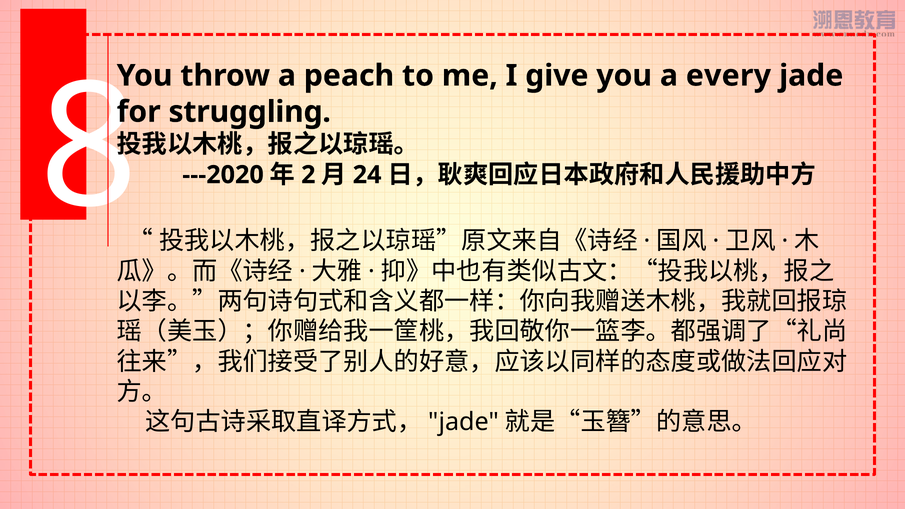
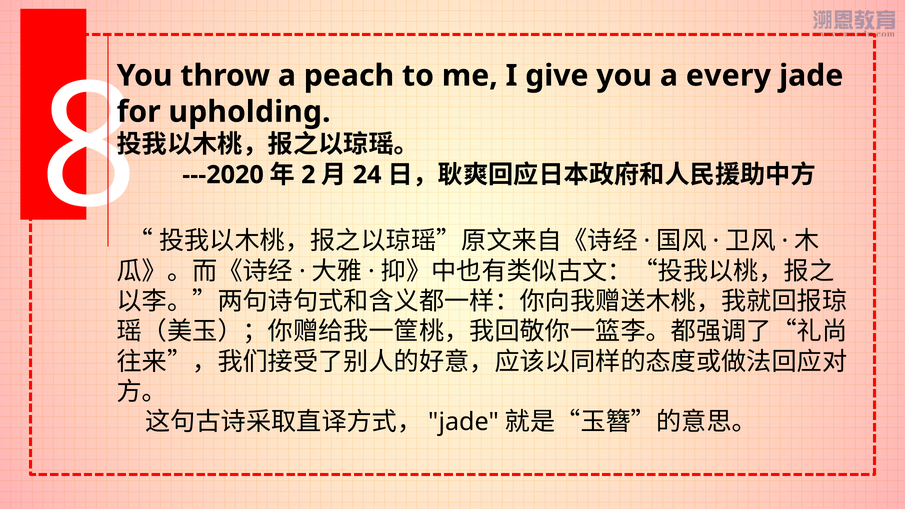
struggling: struggling -> upholding (250, 112)
